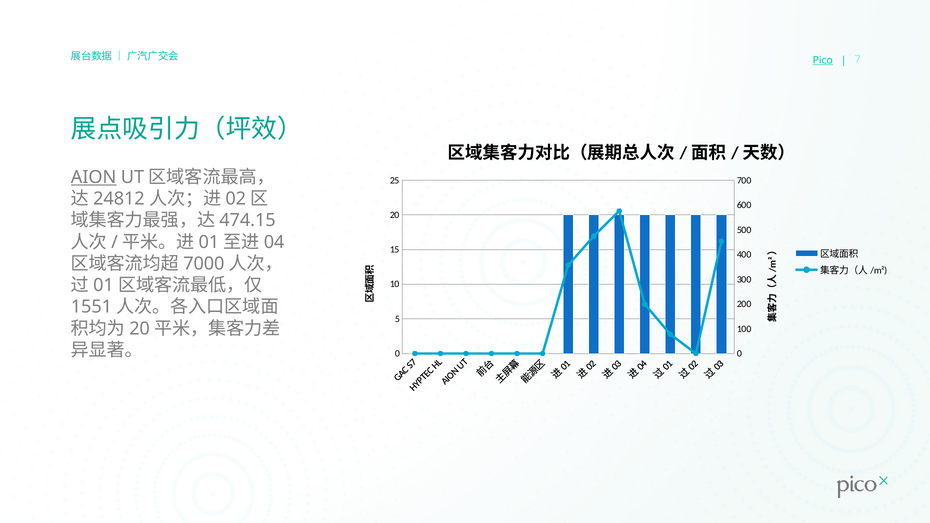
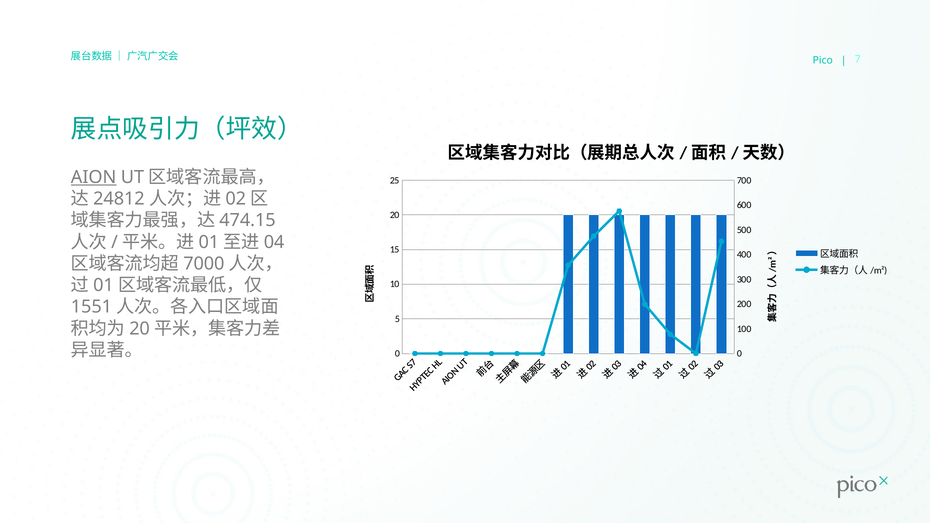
Pico underline: present -> none (823, 60)
